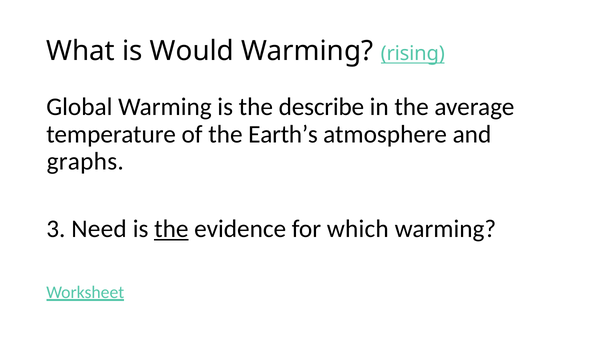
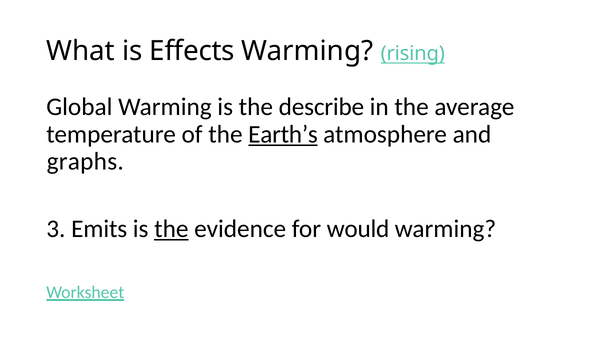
Would: Would -> Effects (192, 51)
Earth’s underline: none -> present (283, 134)
Need: Need -> Emits (99, 228)
which: which -> would (358, 228)
